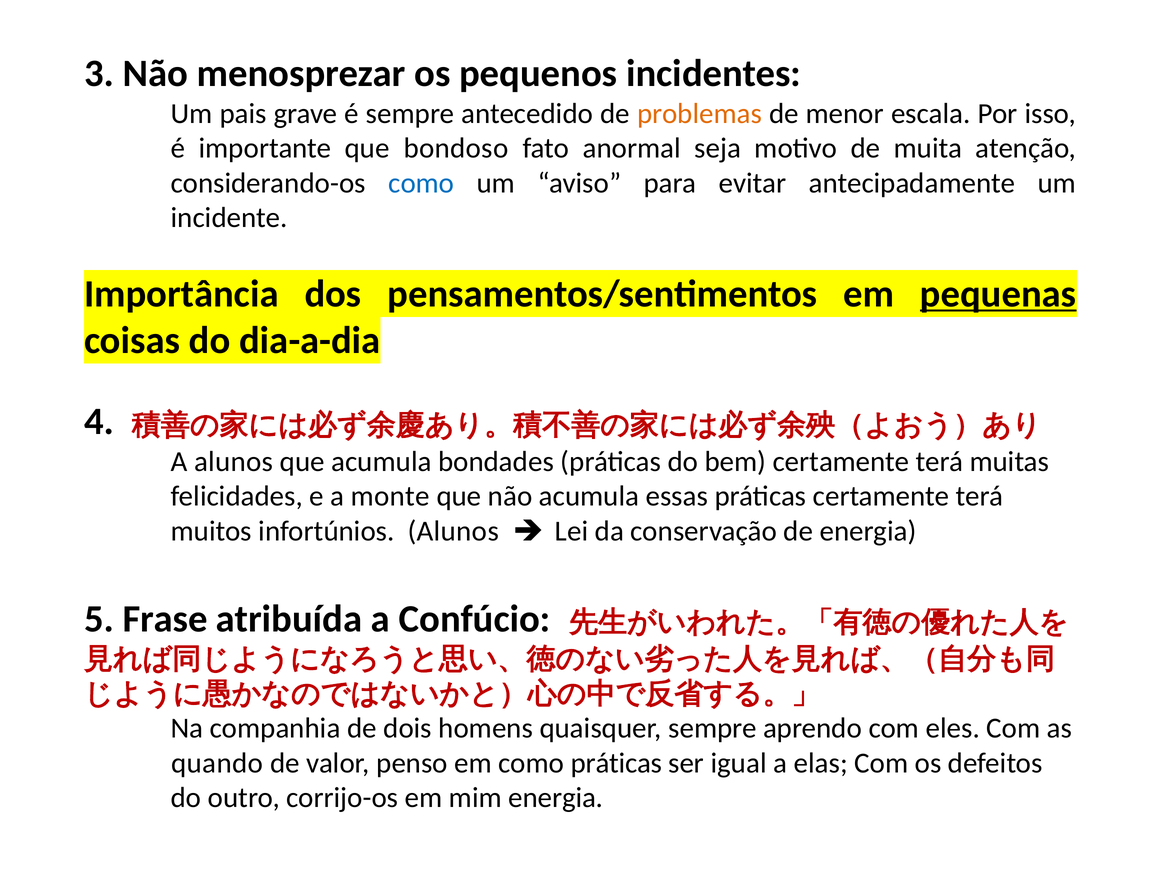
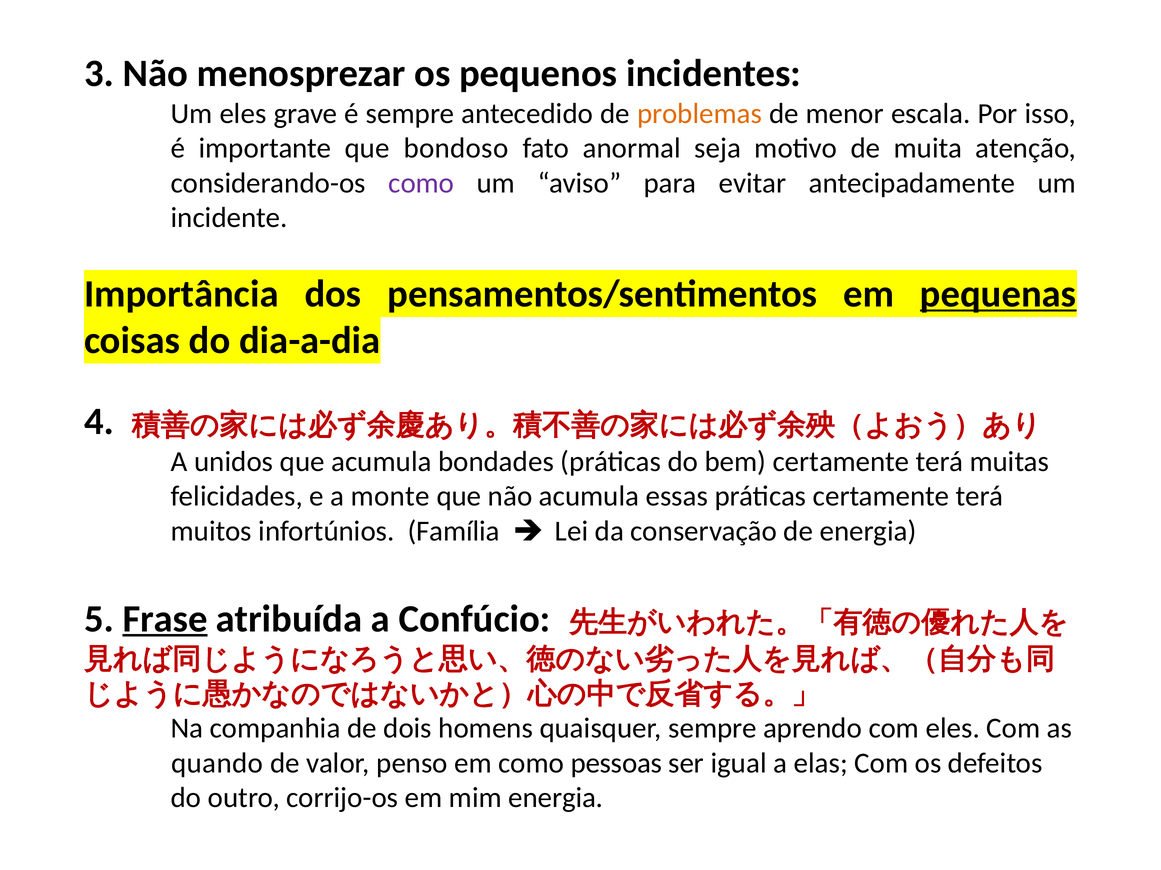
Um pais: pais -> eles (243, 114)
como colour: blue -> purple (421, 183)
A alunos: alunos -> unidos (234, 462)
infortúnios Alunos: Alunos -> Família (454, 532)
Frase underline: none -> present (165, 619)
como práticas: práticas -> pessoas (616, 764)
